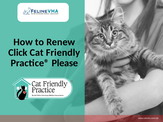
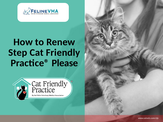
Click: Click -> Step (18, 53)
